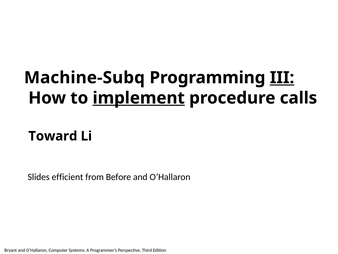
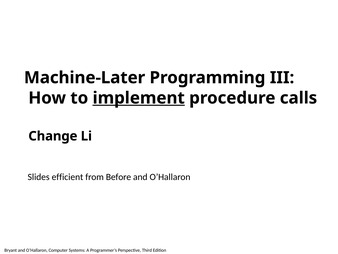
Machine-Subq: Machine-Subq -> Machine-Later (85, 78)
III underline: present -> none (282, 78)
Toward: Toward -> Change (53, 136)
